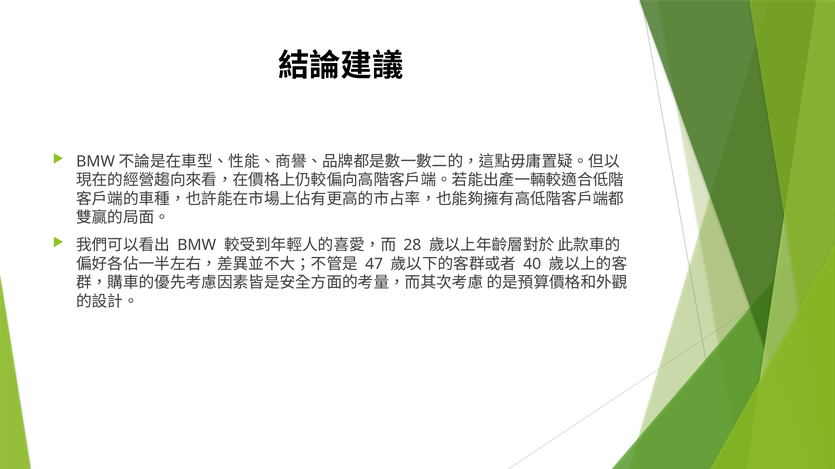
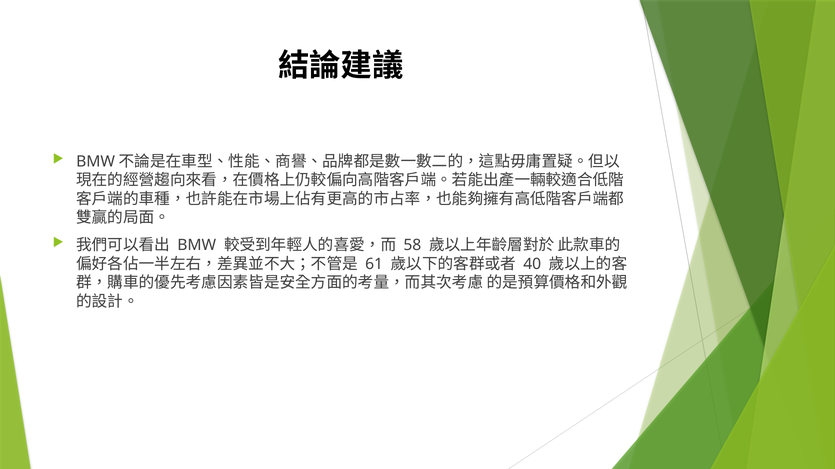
28: 28 -> 58 (412, 245)
47: 47 -> 61 (374, 264)
